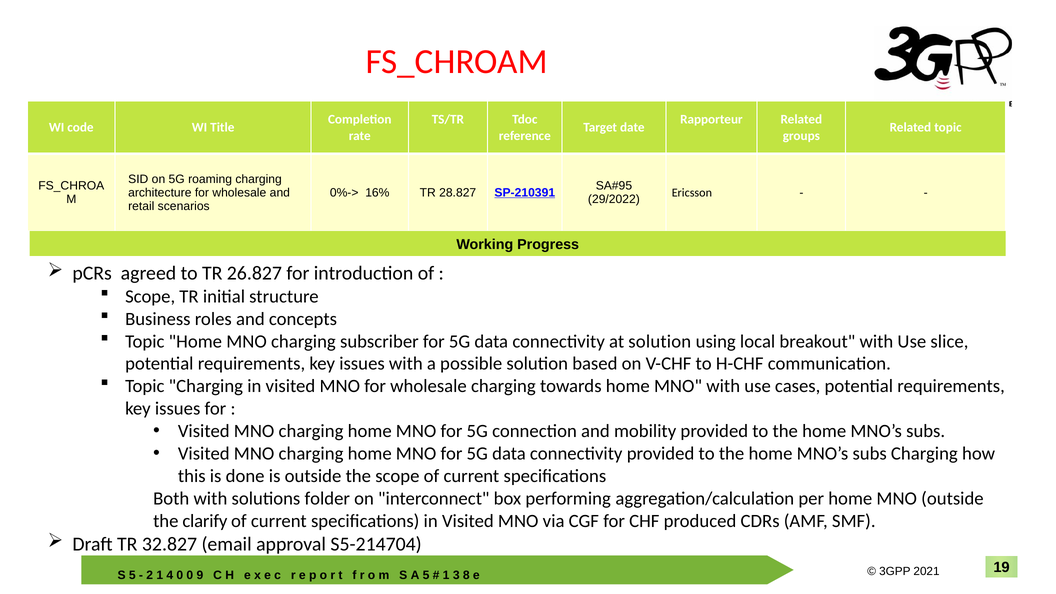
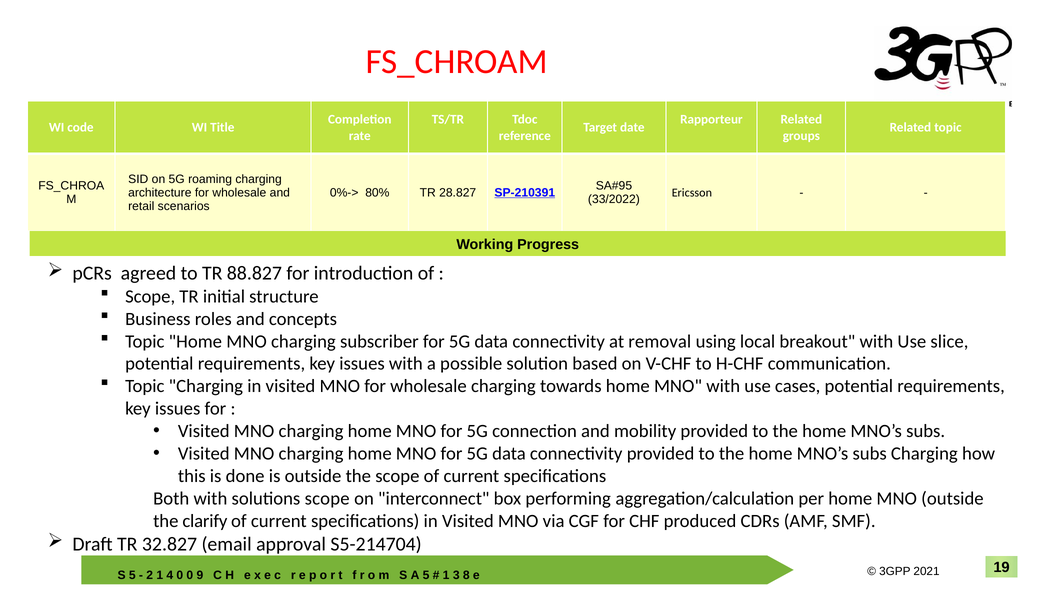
16%: 16% -> 80% (377, 193)
29/2022: 29/2022 -> 33/2022 (614, 199)
26.827: 26.827 -> 88.827 (254, 273)
at solution: solution -> removal (660, 341)
solutions folder: folder -> scope (327, 499)
